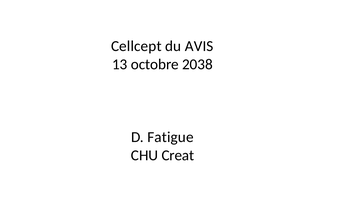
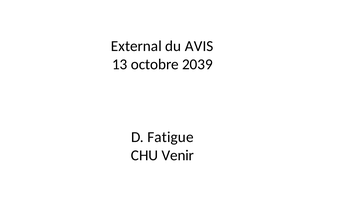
Cellcept: Cellcept -> External (136, 46)
2038: 2038 -> 2039 (197, 64)
Creat: Creat -> Venir (178, 155)
